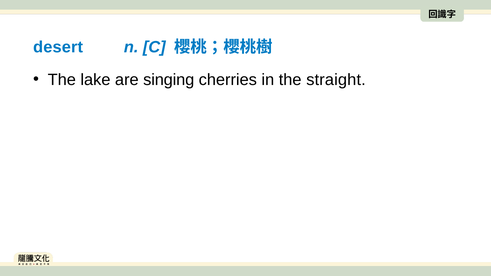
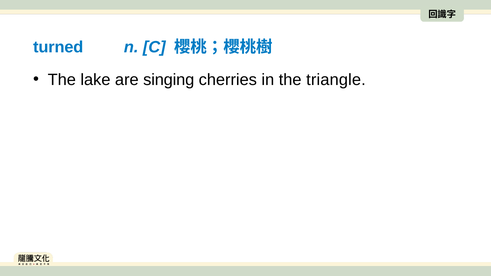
desert: desert -> turned (58, 47)
straight: straight -> triangle (336, 80)
